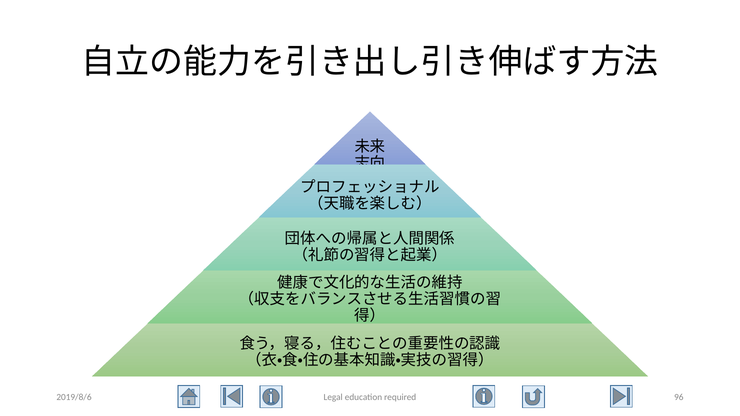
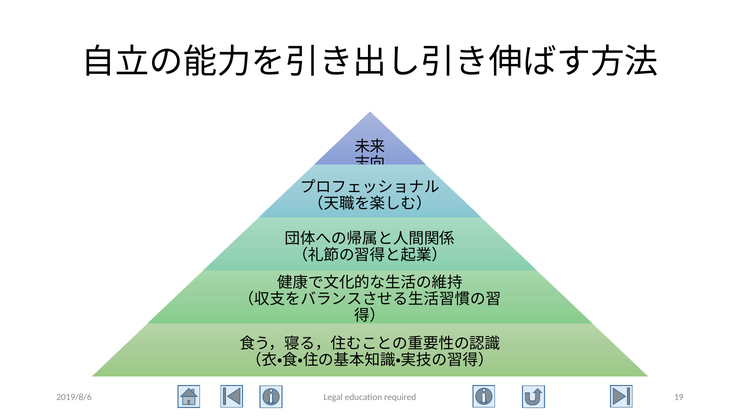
96: 96 -> 19 (679, 397)
